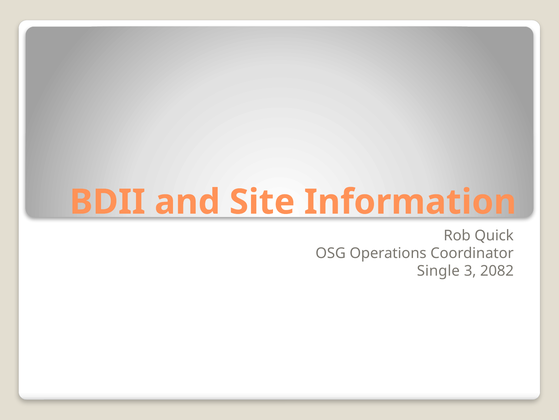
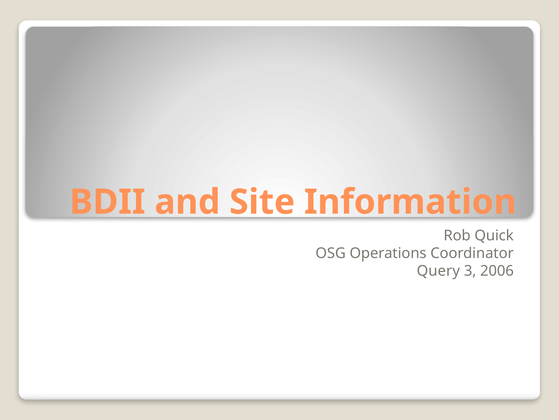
Single: Single -> Query (438, 271)
2082: 2082 -> 2006 (497, 271)
